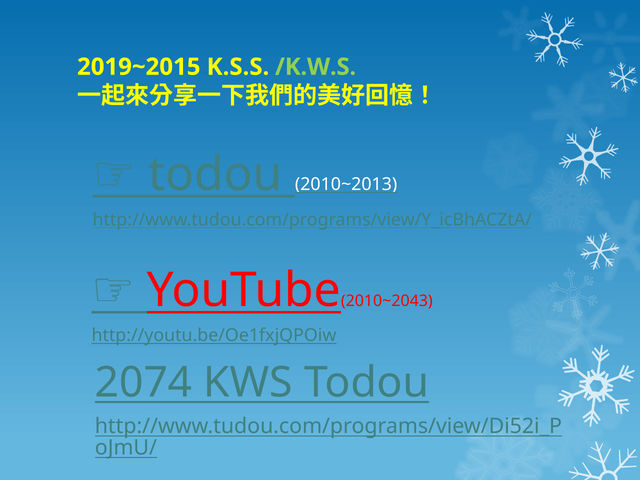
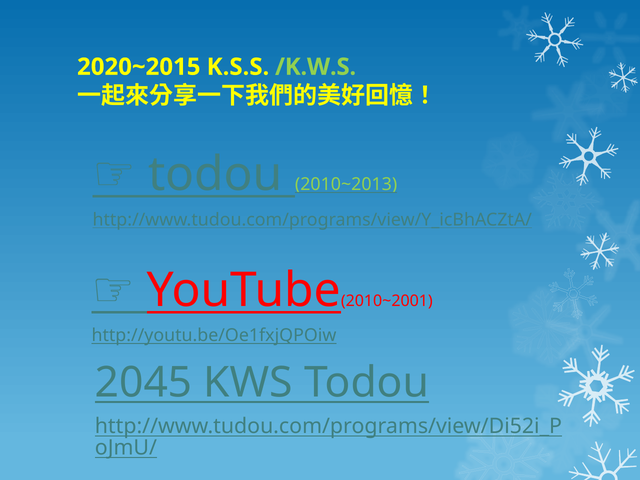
2019~2015: 2019~2015 -> 2020~2015 (139, 67)
2010~2013 colour: white -> light green (346, 184)
2010~2043: 2010~2043 -> 2010~2001 (387, 301)
2074: 2074 -> 2045 (144, 383)
